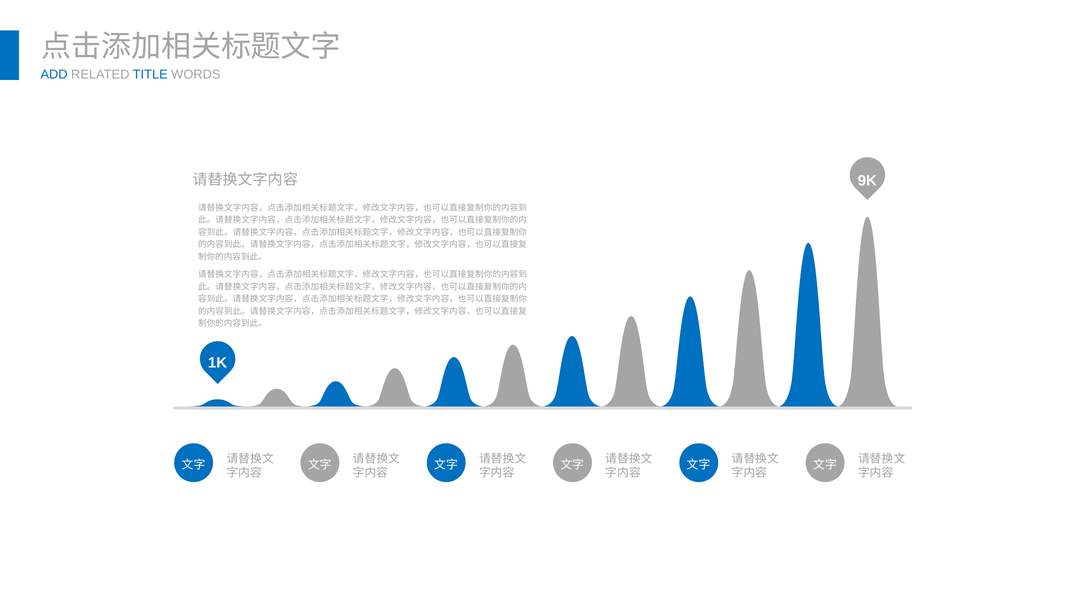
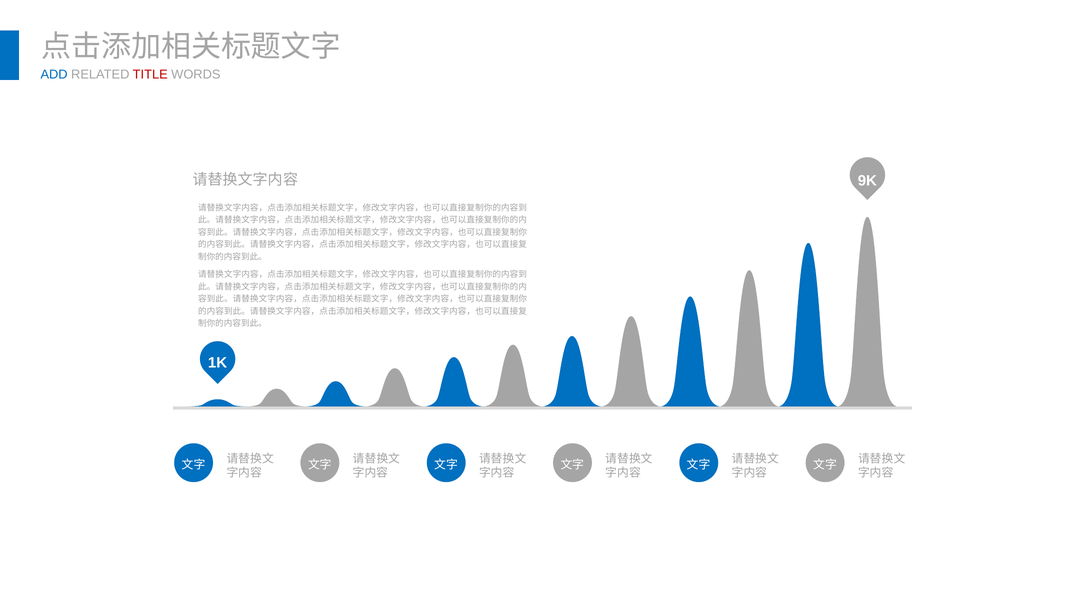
TITLE colour: blue -> red (150, 74)
